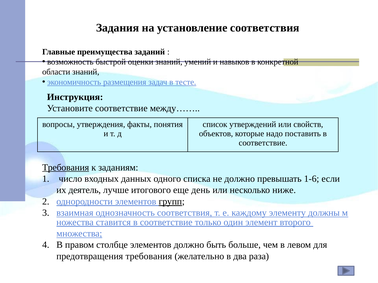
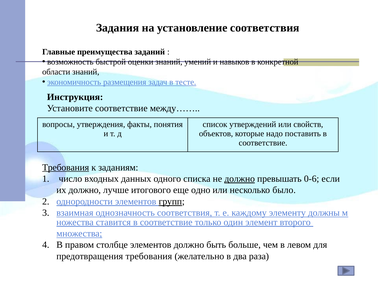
должно underline: none -> present (240, 179)
1-6: 1-6 -> 0-6 (312, 179)
их деятель: деятель -> должно (85, 190)
день: день -> одно (201, 190)
ниже: ниже -> было (284, 190)
